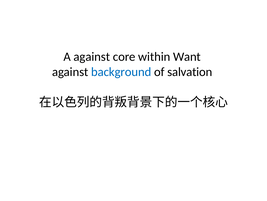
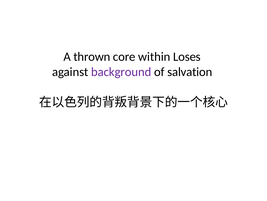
A against: against -> thrown (92, 56)
Want: Want -> Loses (187, 56)
background colour: blue -> purple (121, 72)
